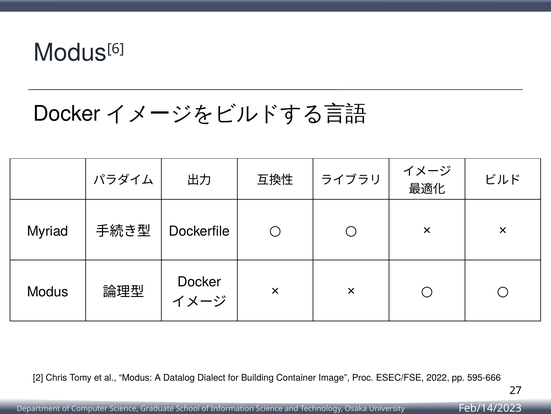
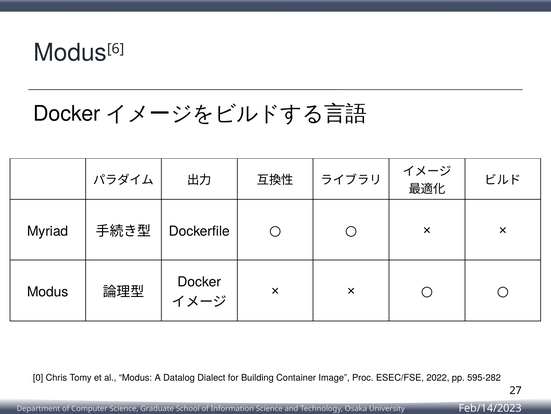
2: 2 -> 0 (38, 377)
595-666: 595-666 -> 595-282 (484, 377)
